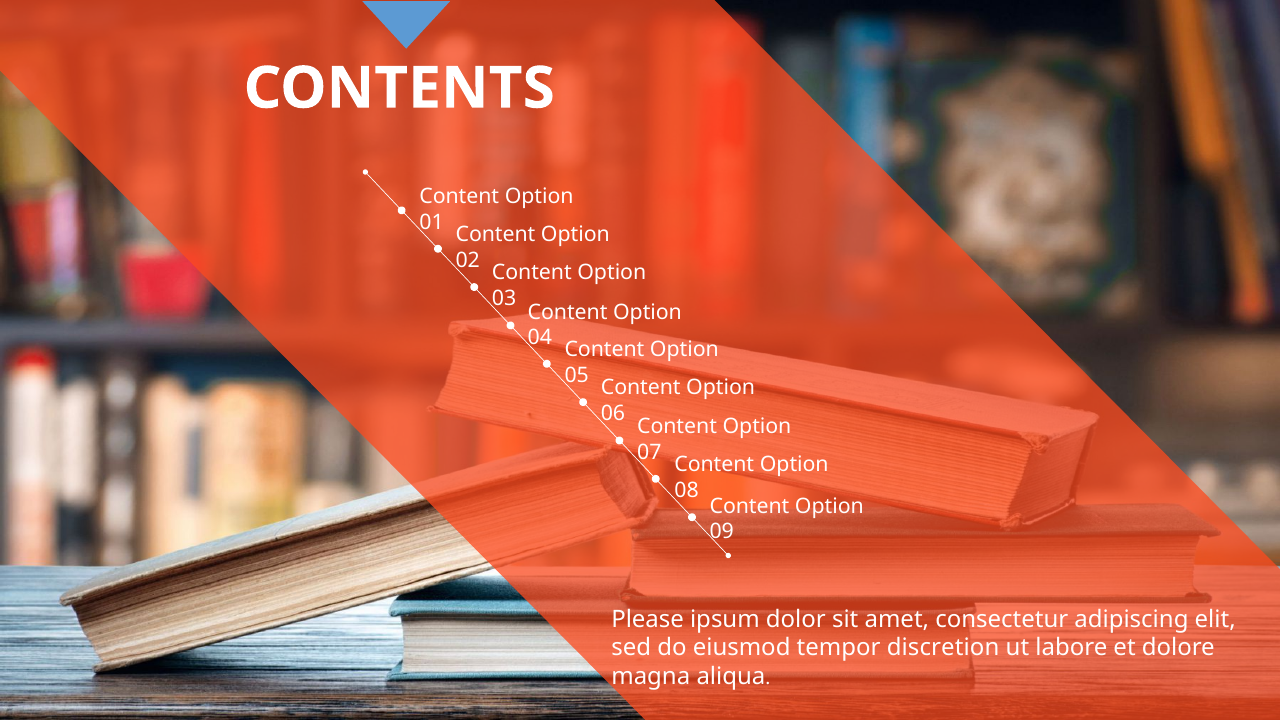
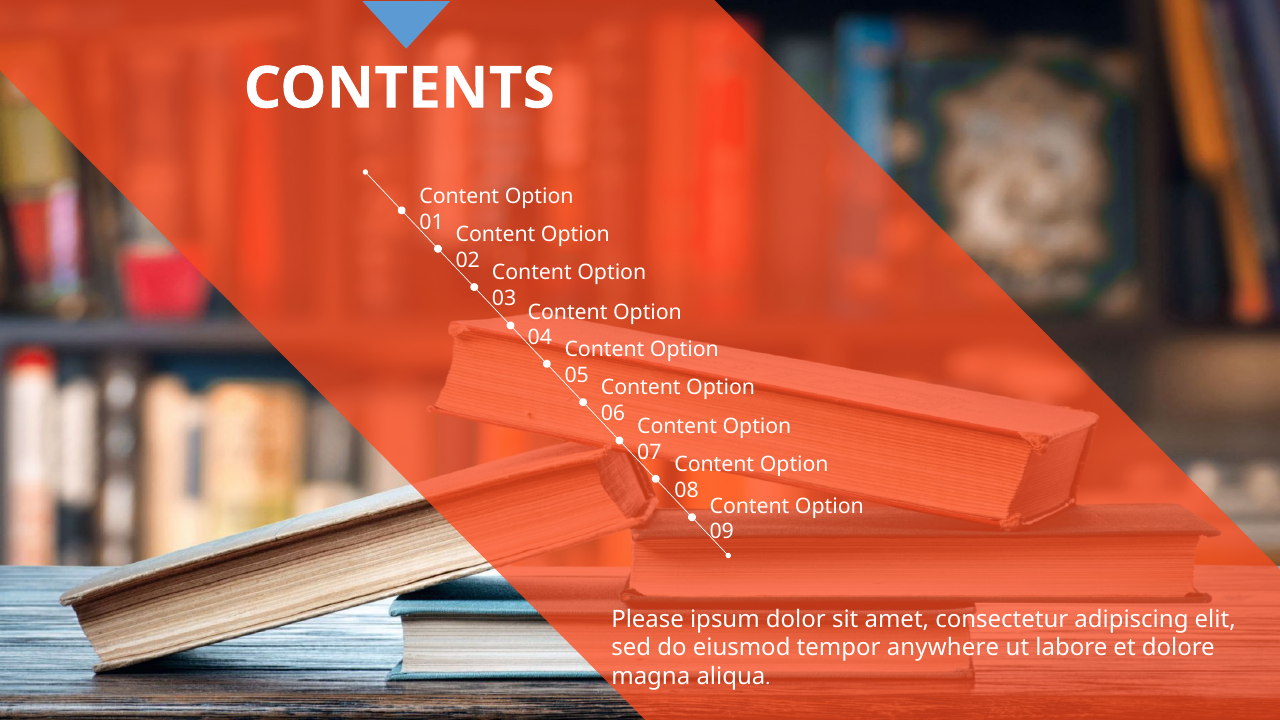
discretion: discretion -> anywhere (943, 648)
